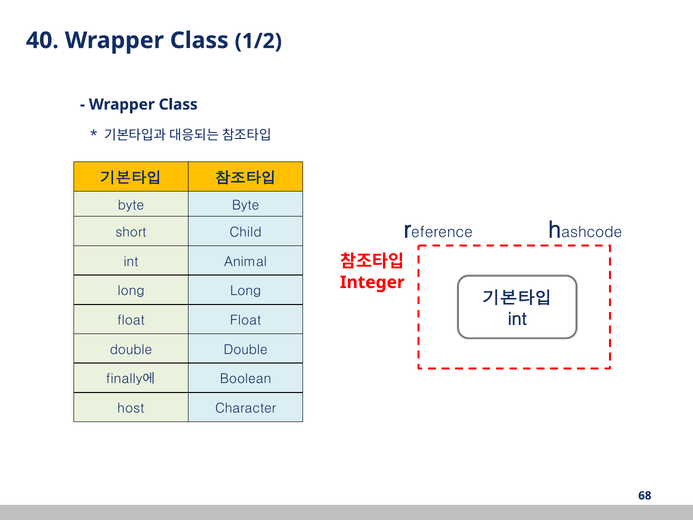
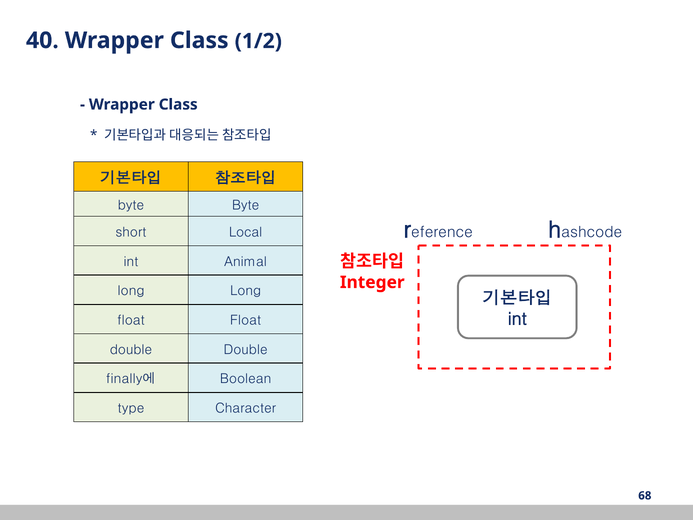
Child: Child -> Local (246, 232)
host: host -> type (131, 408)
